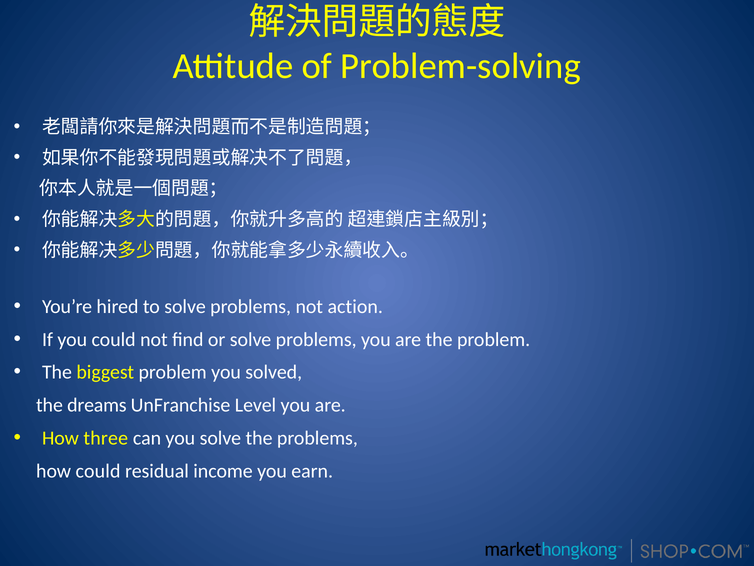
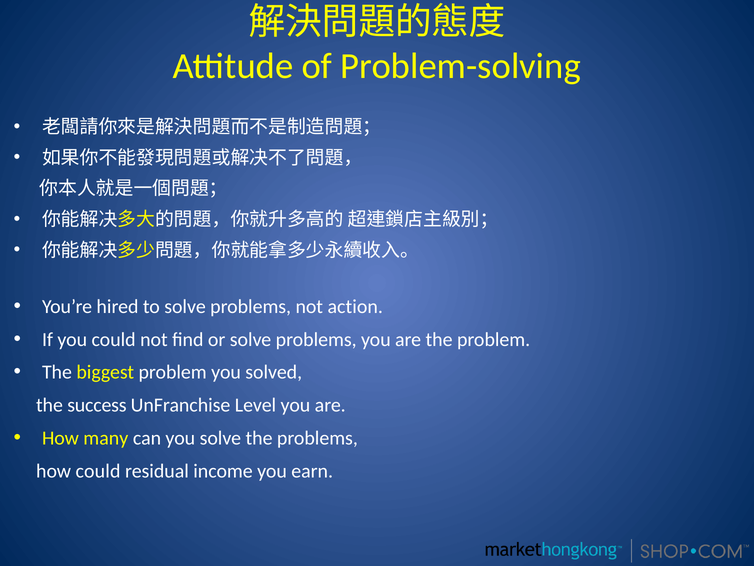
dreams: dreams -> success (97, 405)
three: three -> many (106, 438)
